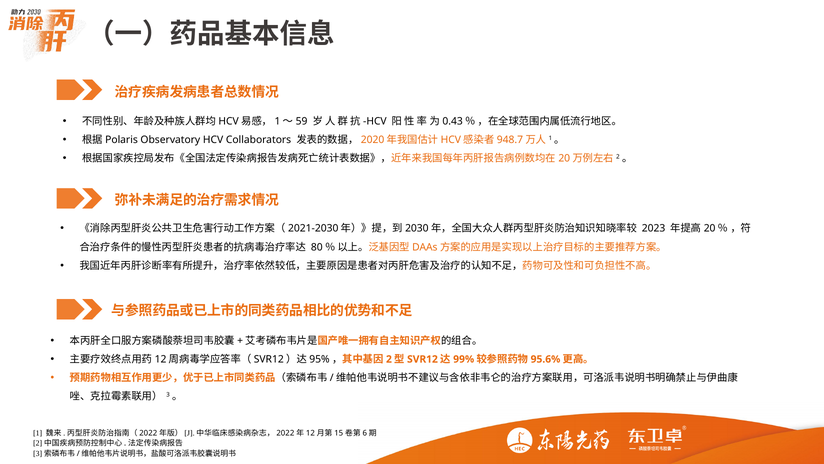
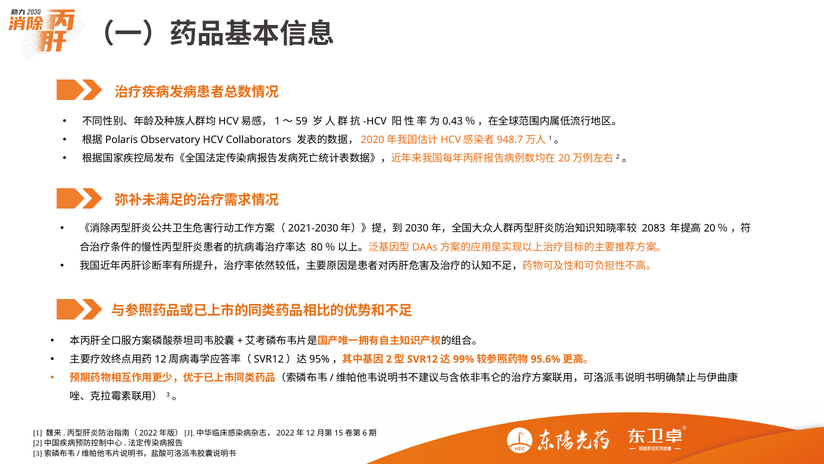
2023: 2023 -> 2083 (654, 228)
